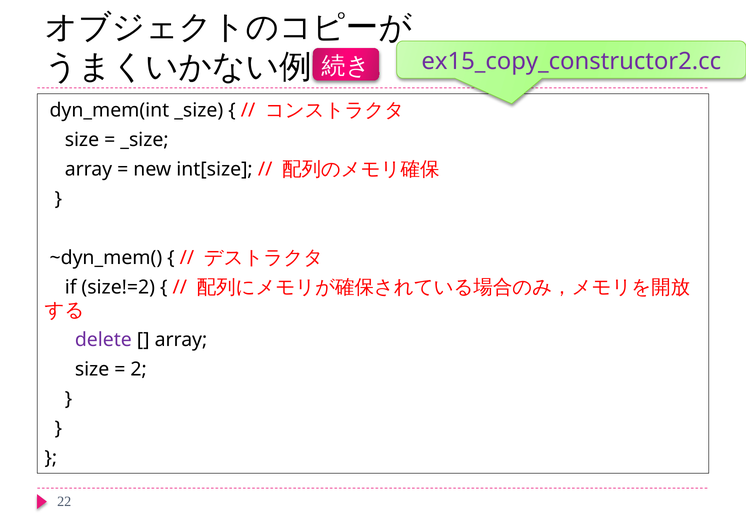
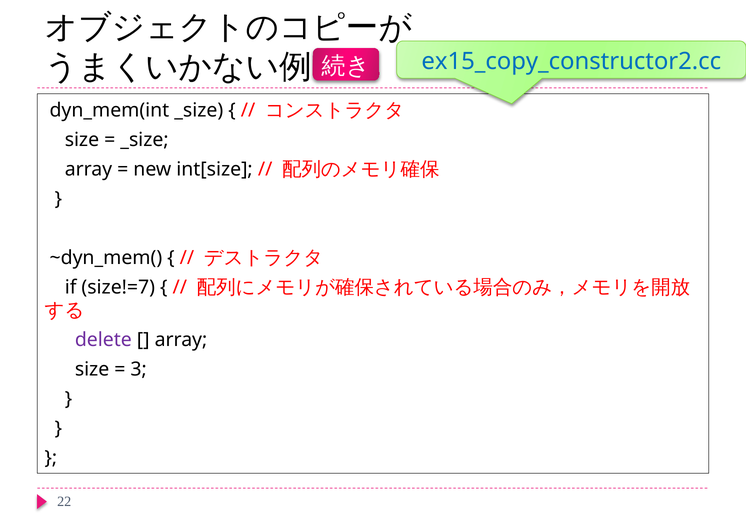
ex15_copy_constructor2.cc colour: purple -> blue (571, 61)
size!=2: size!=2 -> size!=7 (118, 287)
2: 2 -> 3 (139, 370)
